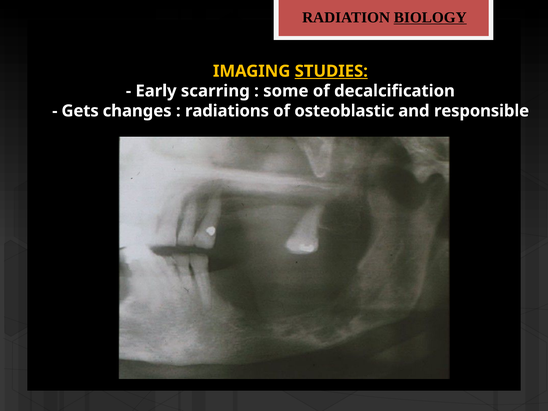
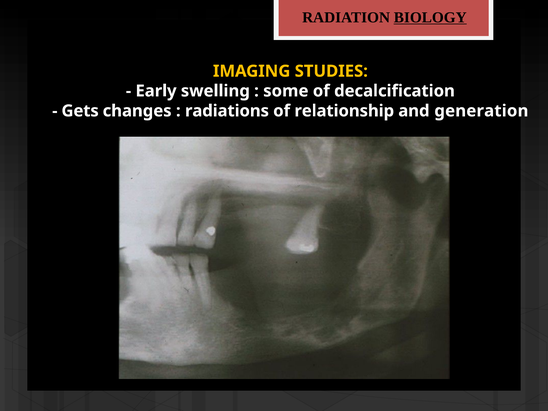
STUDIES underline: present -> none (331, 71)
scarring: scarring -> swelling (215, 91)
osteoblastic: osteoblastic -> relationship (344, 111)
responsible: responsible -> generation (481, 111)
